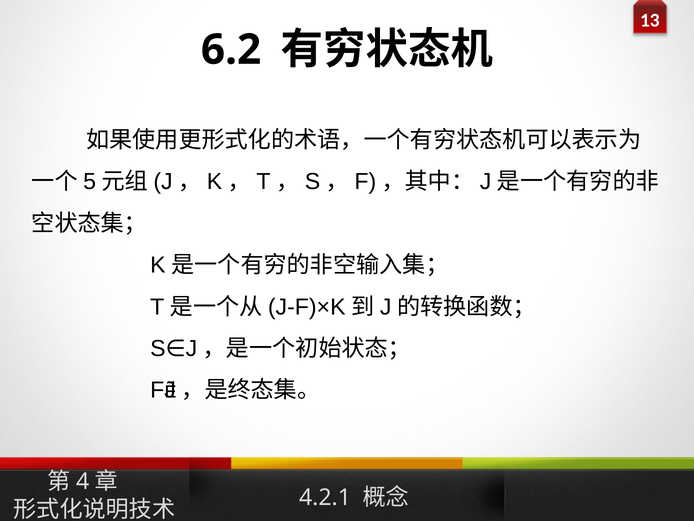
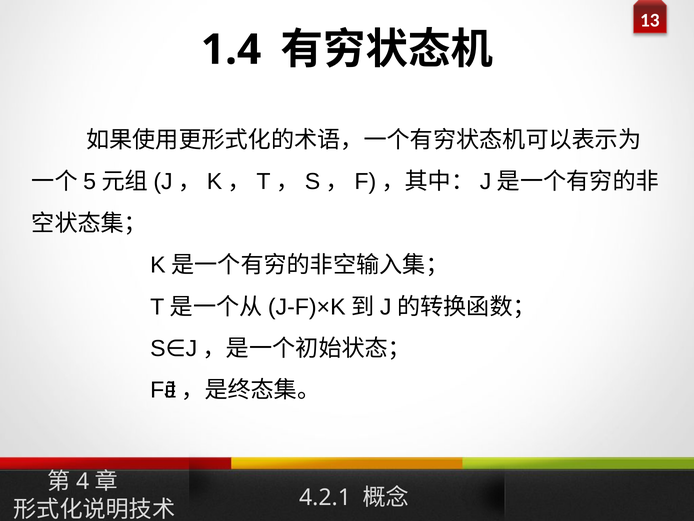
6.2: 6.2 -> 1.4 (231, 50)
